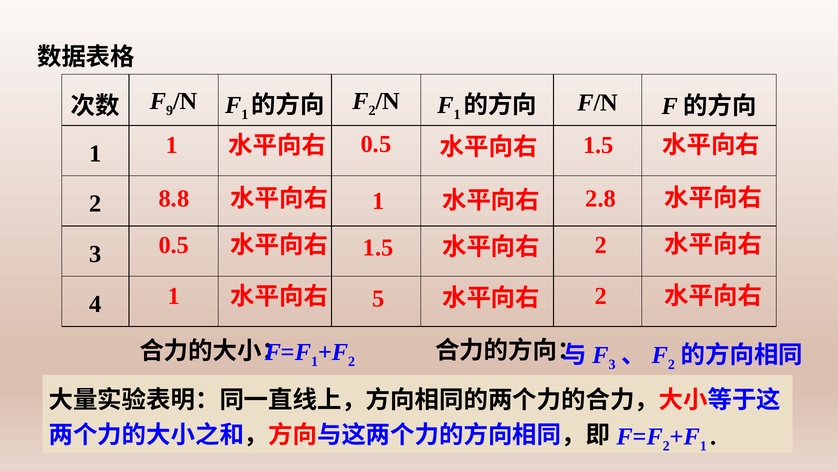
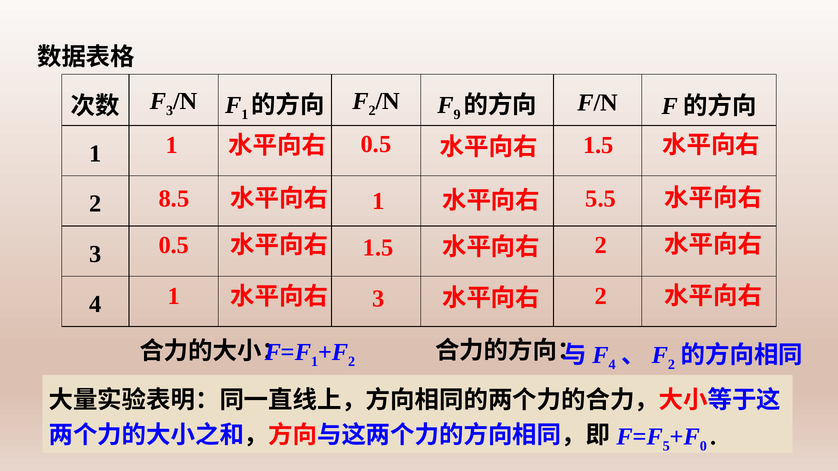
9: 9 -> 3 (170, 111)
1: 1 -> 9 (457, 115)
8.8: 8.8 -> 8.5 (174, 199)
2.8: 2.8 -> 5.5 (601, 199)
1 5: 5 -> 3 (378, 299)
3: 3 -> 4 (612, 365)
2: 2 -> 5 (666, 446)
1: 1 -> 0 (703, 446)
